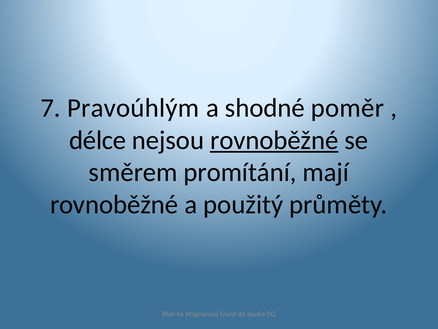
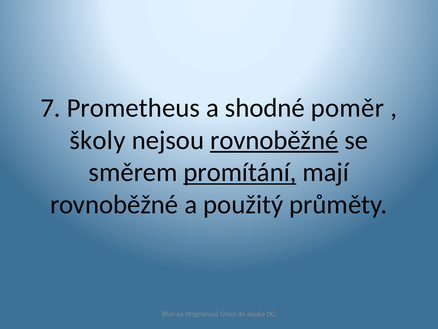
Pravoúhlým: Pravoúhlým -> Prometheus (133, 108)
délce: délce -> školy (97, 140)
promítání underline: none -> present (240, 172)
